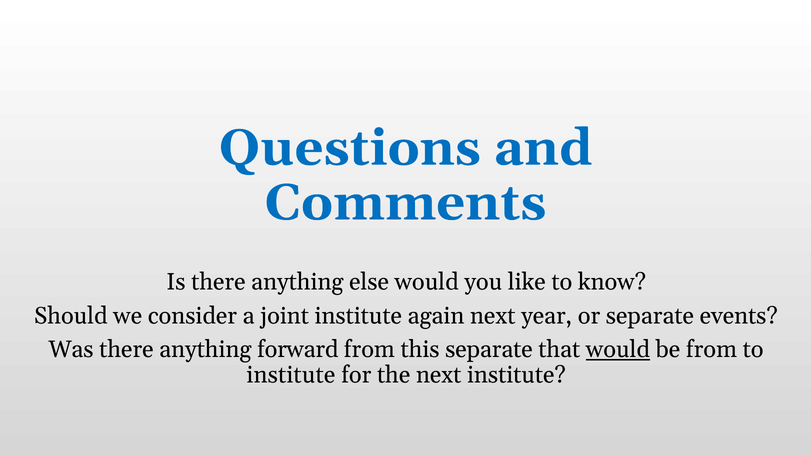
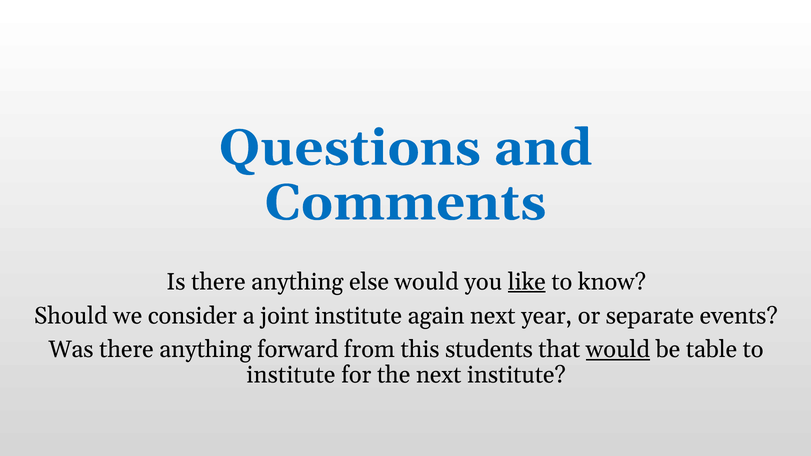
like underline: none -> present (527, 282)
this separate: separate -> students (489, 350)
be from: from -> table (712, 350)
